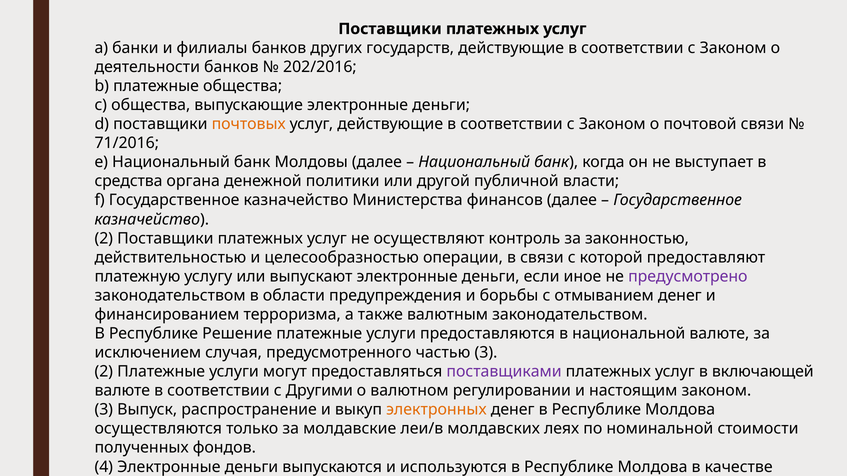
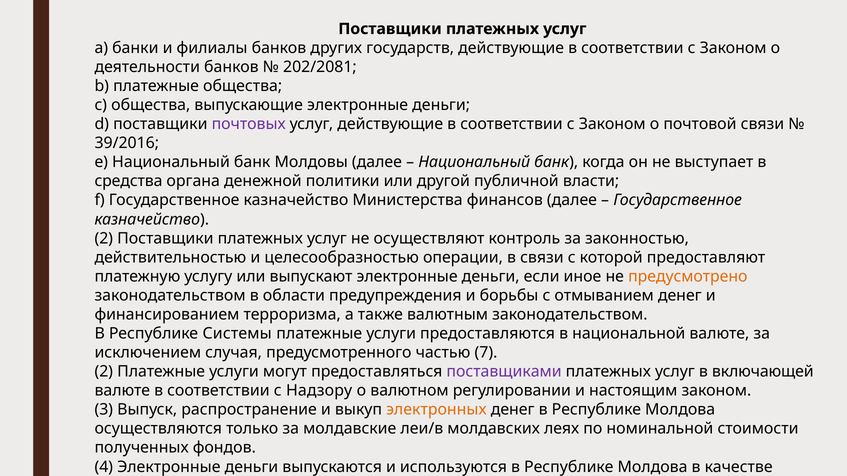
202/2016: 202/2016 -> 202/2081 (320, 67)
почтовых colour: orange -> purple (249, 124)
71/2016: 71/2016 -> 39/2016 (127, 143)
предусмотрено colour: purple -> orange (688, 277)
Решение: Решение -> Системы (237, 334)
частью 3: 3 -> 7 (486, 353)
Другими: Другими -> Надзору (319, 391)
